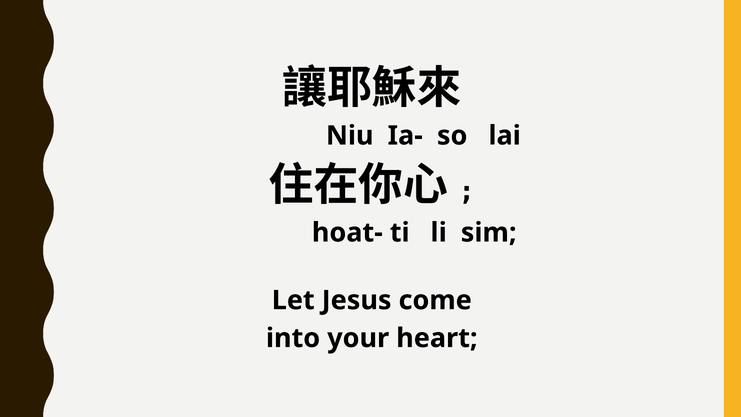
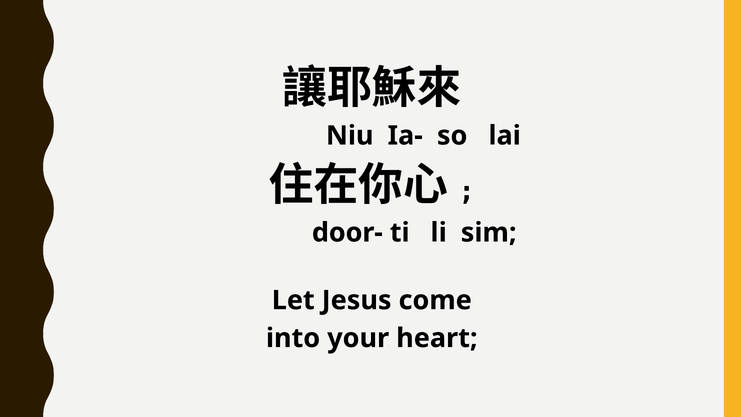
hoat-: hoat- -> door- (347, 233)
